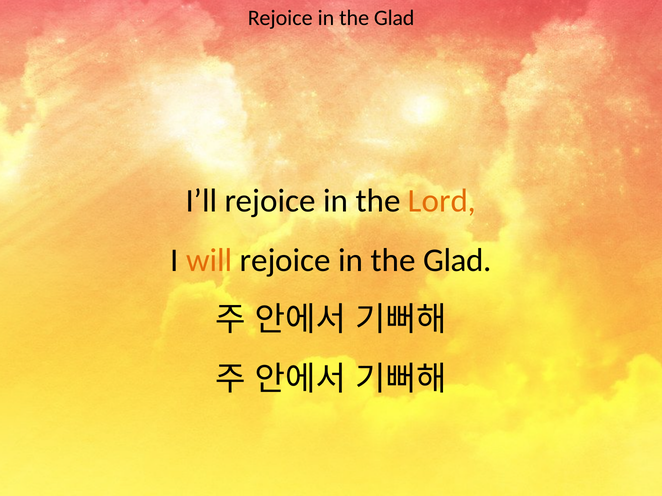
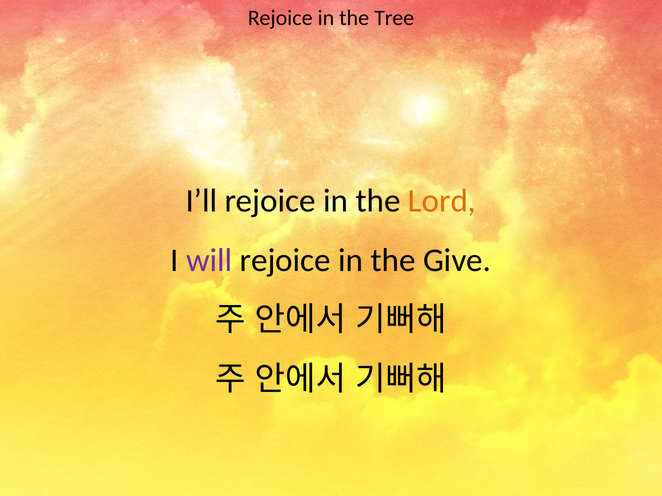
Glad: Glad -> Tree (394, 18)
will colour: orange -> purple (209, 260)
Glad: Glad -> Give (457, 260)
